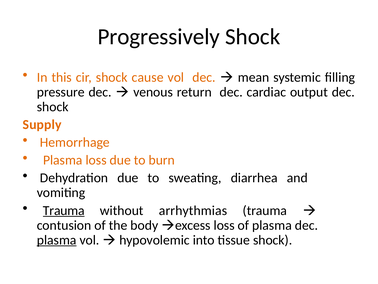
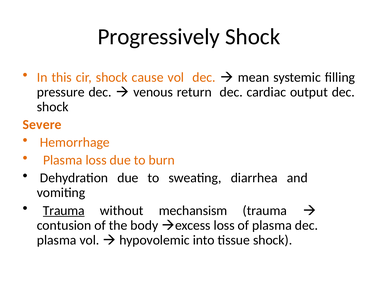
Supply: Supply -> Severe (42, 124)
arrhythmias: arrhythmias -> mechansism (193, 210)
plasma underline: present -> none (57, 240)
